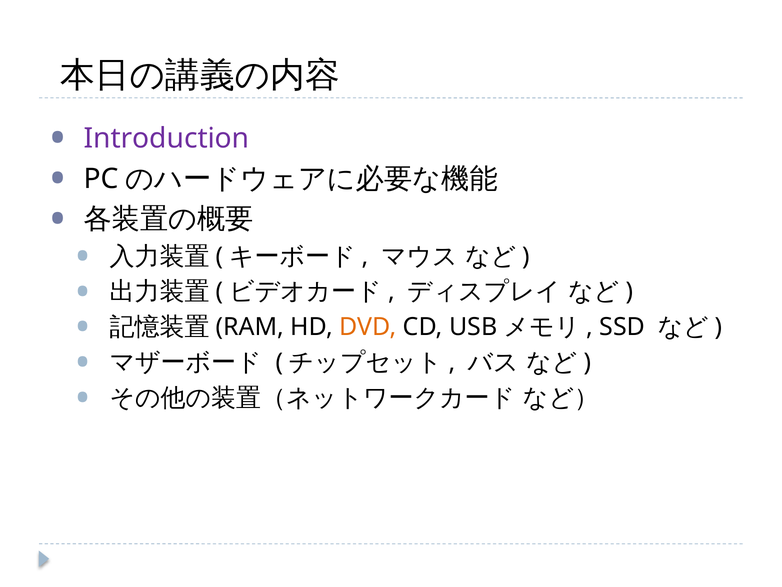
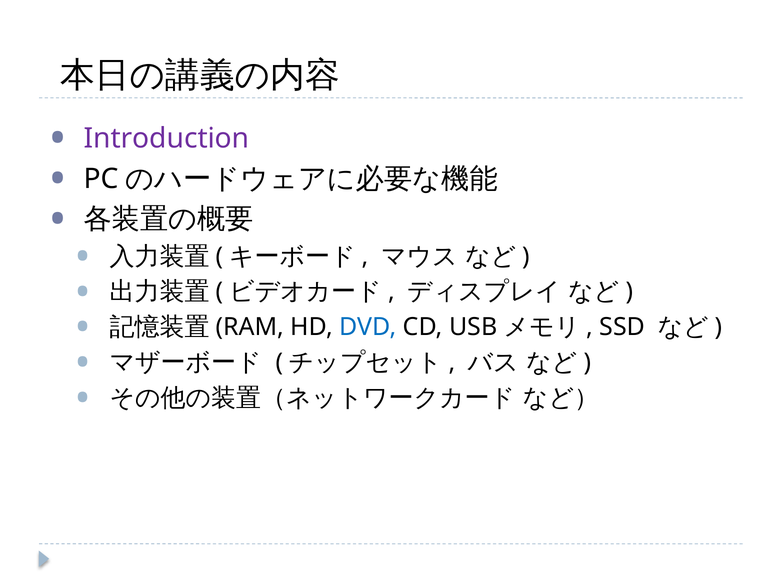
DVD colour: orange -> blue (368, 327)
